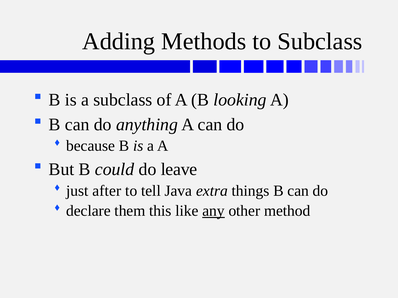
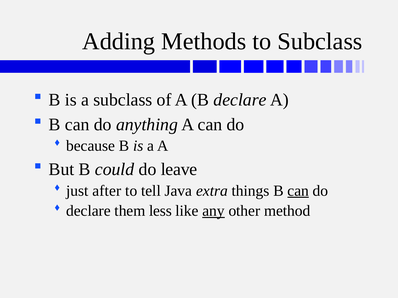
B looking: looking -> declare (240, 100)
can underline: none -> present (298, 191)
this: this -> less (160, 211)
